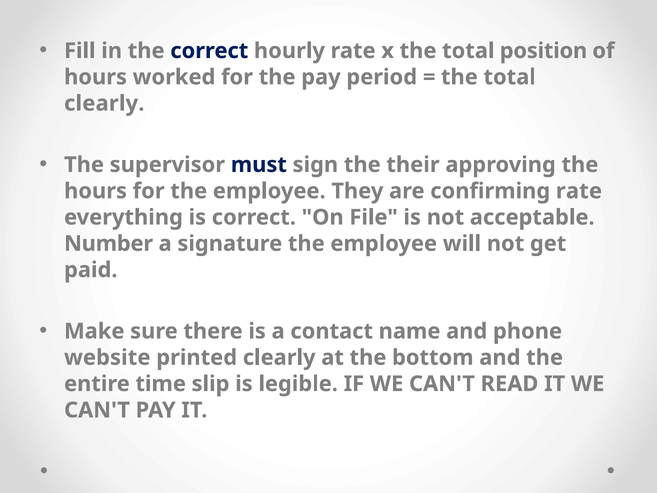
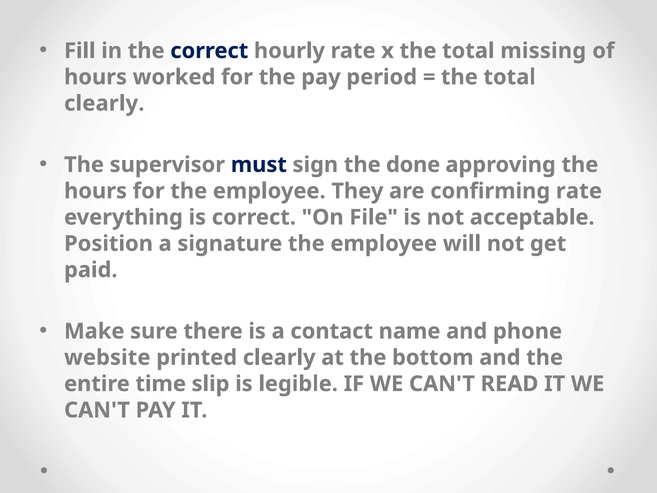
position: position -> missing (543, 51)
their: their -> done (413, 165)
Number: Number -> Position (109, 244)
